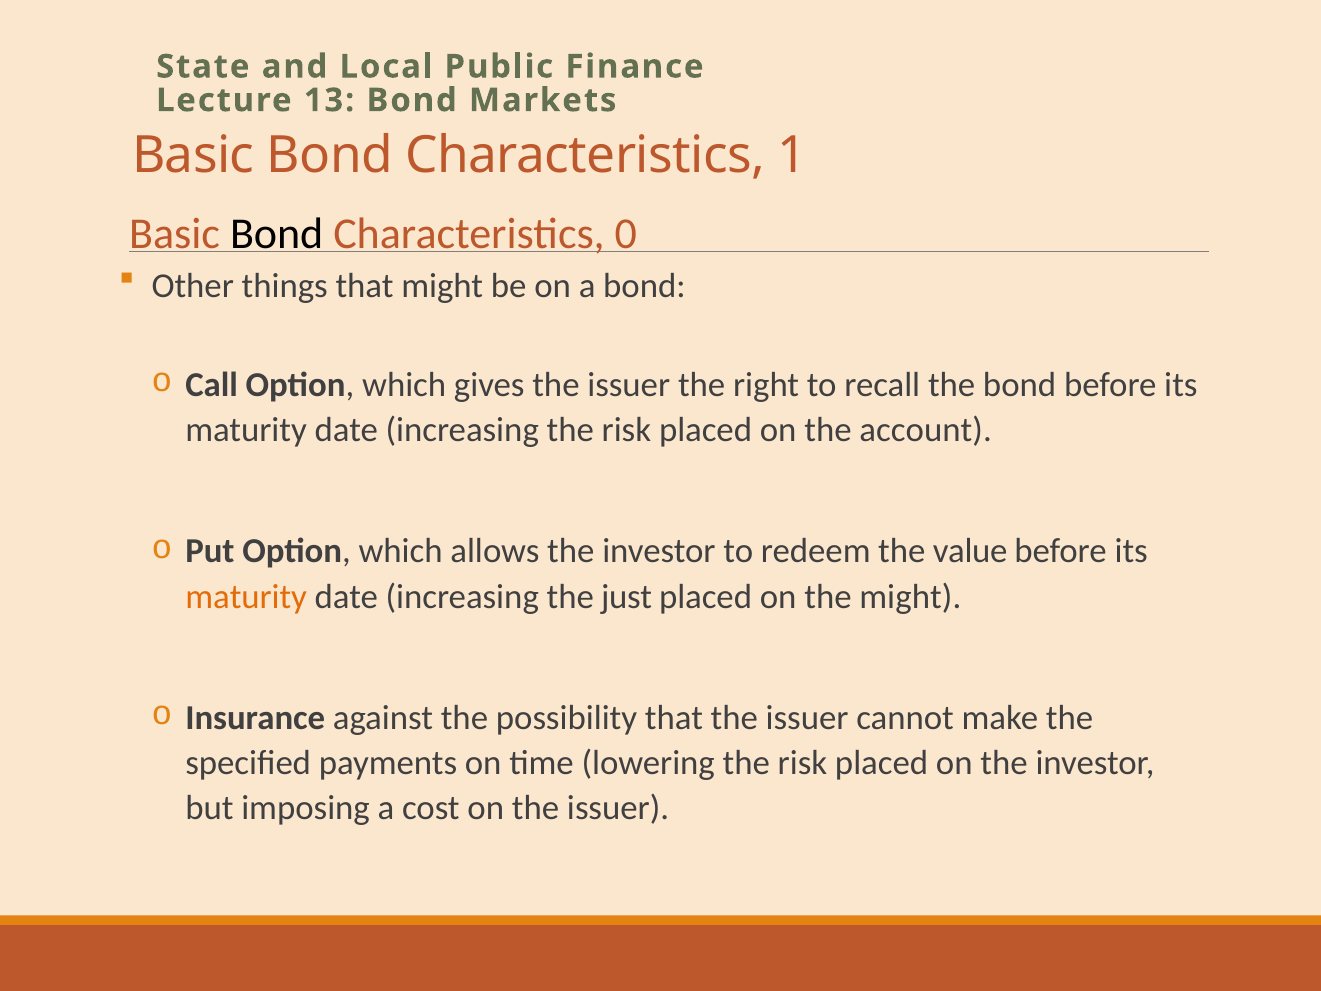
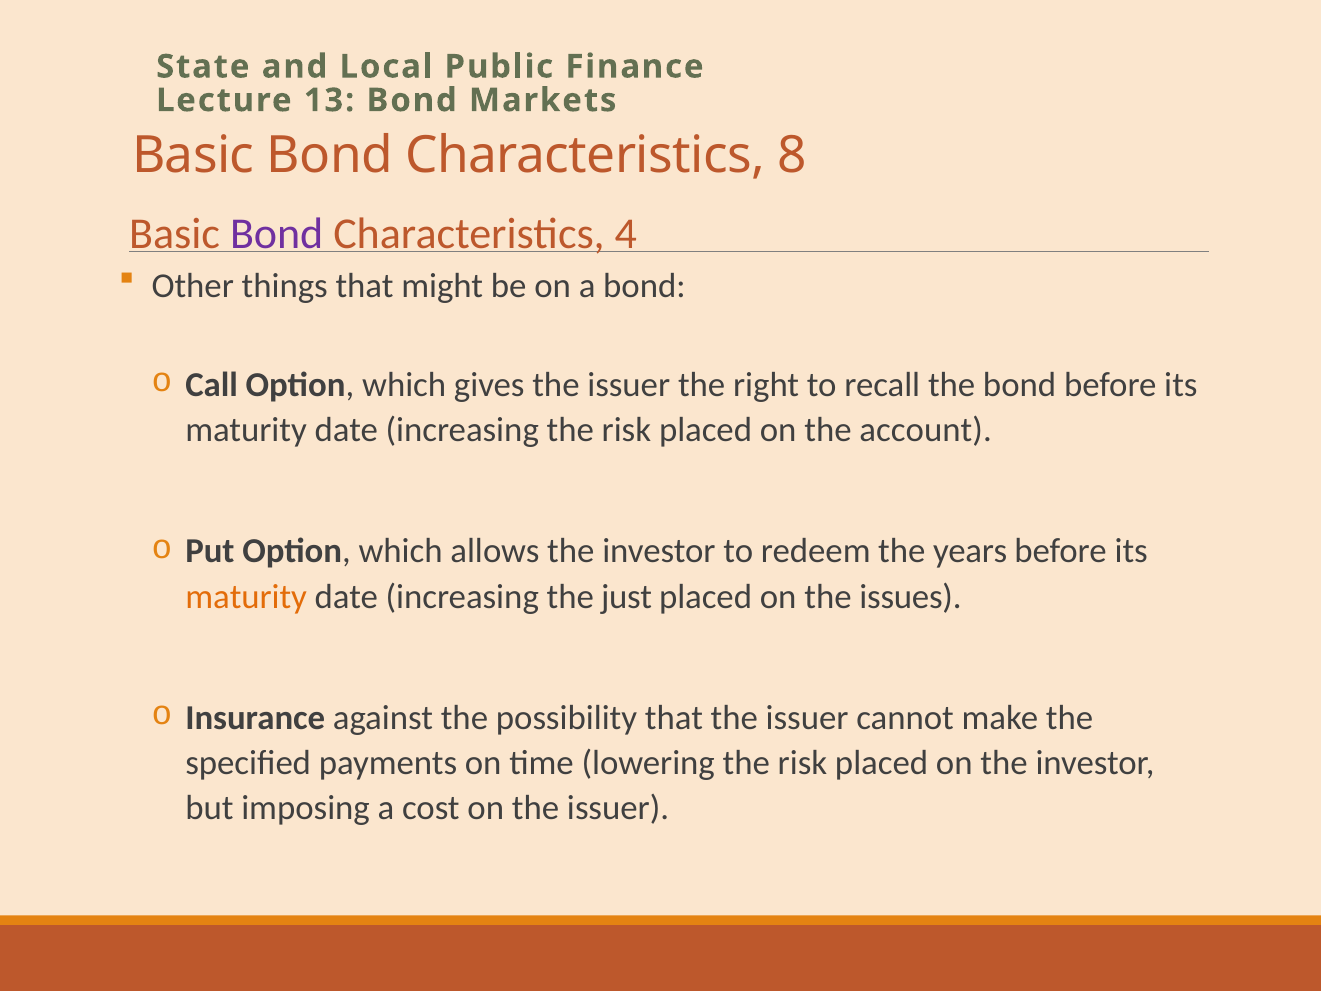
1: 1 -> 8 (792, 155)
Bond colour: black -> purple (277, 234)
0: 0 -> 4 (626, 234)
value: value -> years (970, 551)
the might: might -> issues (910, 596)
